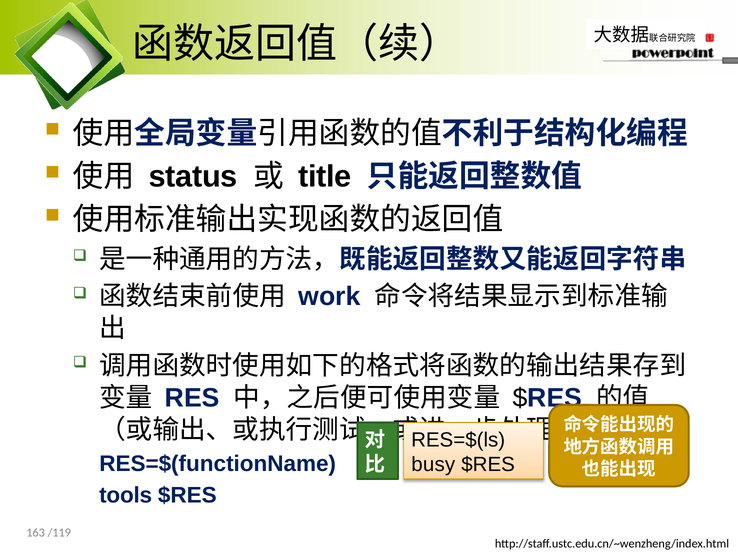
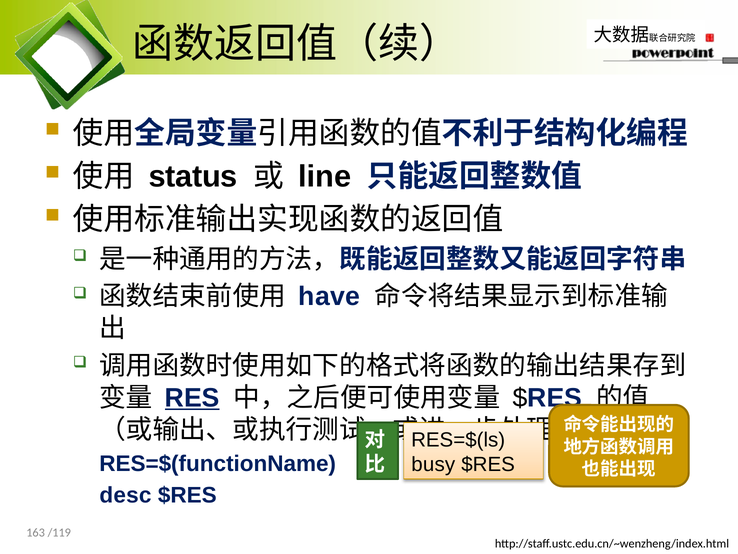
title: title -> line (325, 177)
work: work -> have (329, 296)
RES underline: none -> present (192, 398)
tools: tools -> desc (125, 495)
